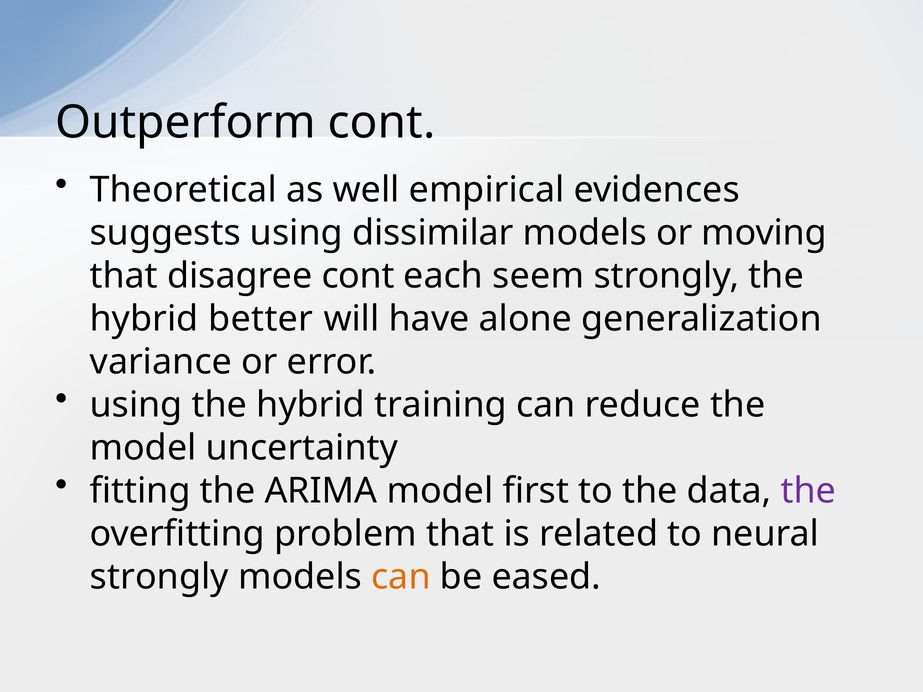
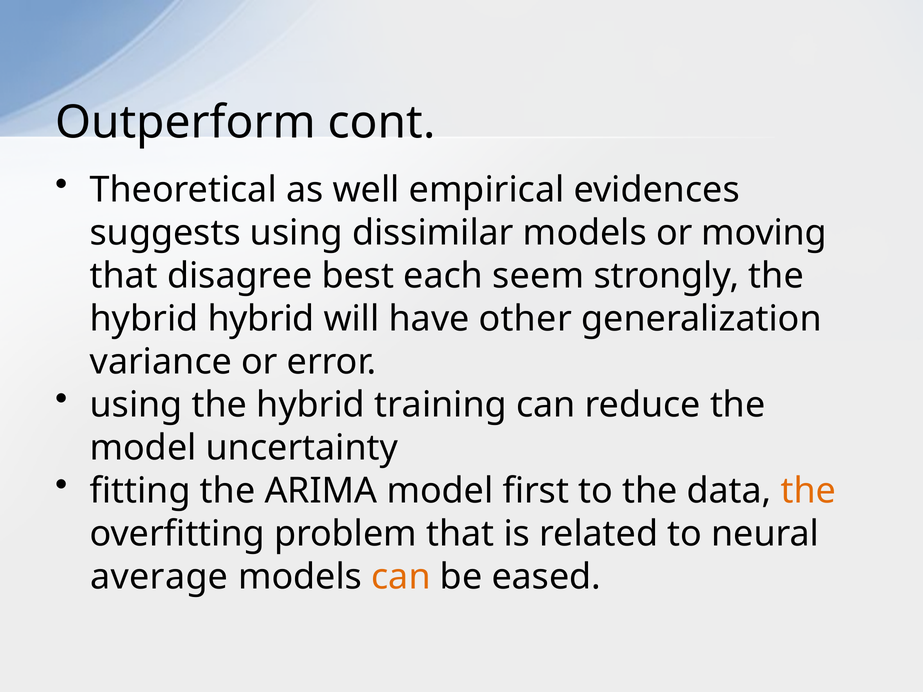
disagree cont: cont -> best (358, 276)
hybrid better: better -> hybrid (261, 319)
alone: alone -> other (525, 319)
the colour: purple -> orange (809, 491)
strongly: strongly -> average (159, 577)
